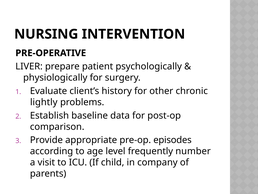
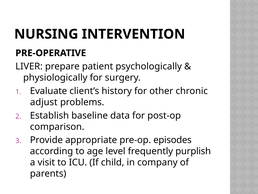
lightly: lightly -> adjust (44, 102)
number: number -> purplish (193, 151)
